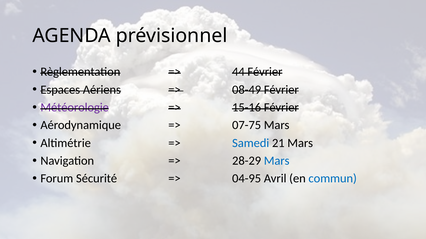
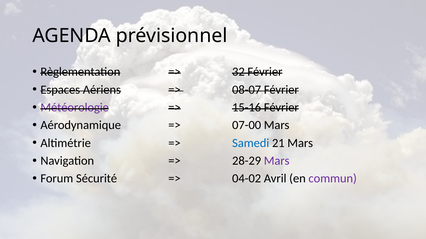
44: 44 -> 32 (238, 72)
08-49: 08-49 -> 08-07 (247, 90)
07-75: 07-75 -> 07-00 (247, 126)
Mars colour: blue -> purple (277, 161)
04-95: 04-95 -> 04-02 (247, 179)
commun colour: blue -> purple (333, 179)
